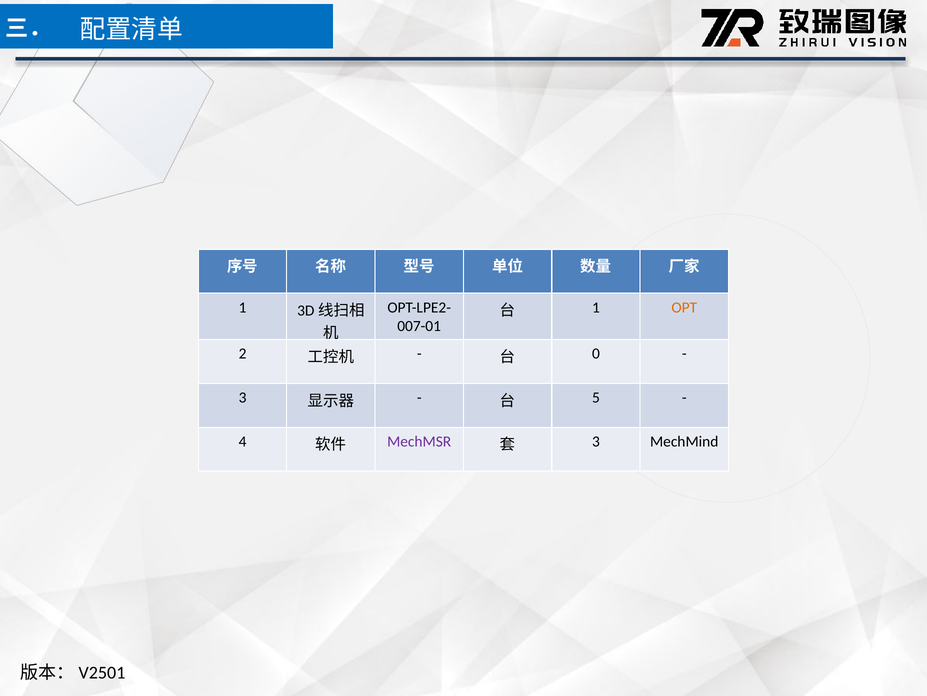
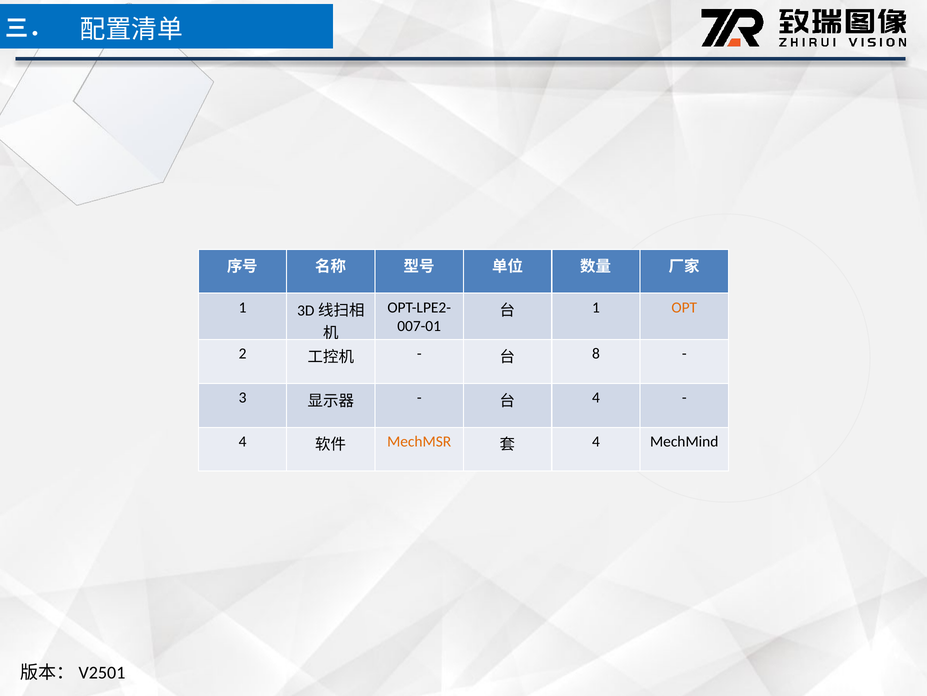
0: 0 -> 8 (596, 353)
5: 5 -> 4 (596, 397)
MechMSR colour: purple -> orange (419, 441)
3: 3 -> 4 (596, 441)
